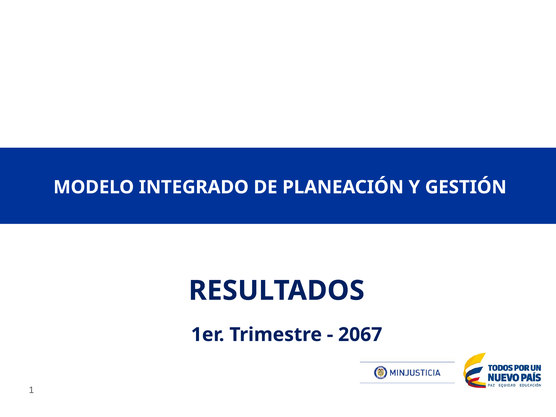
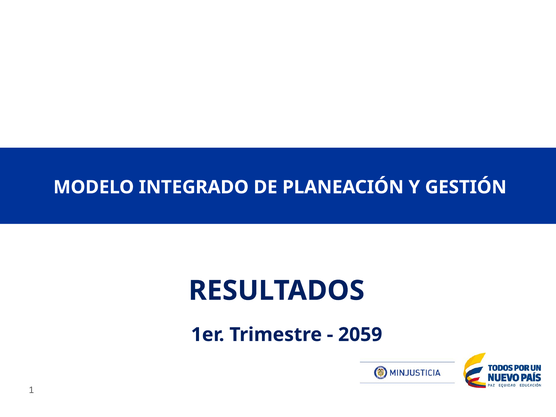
2067: 2067 -> 2059 (360, 335)
